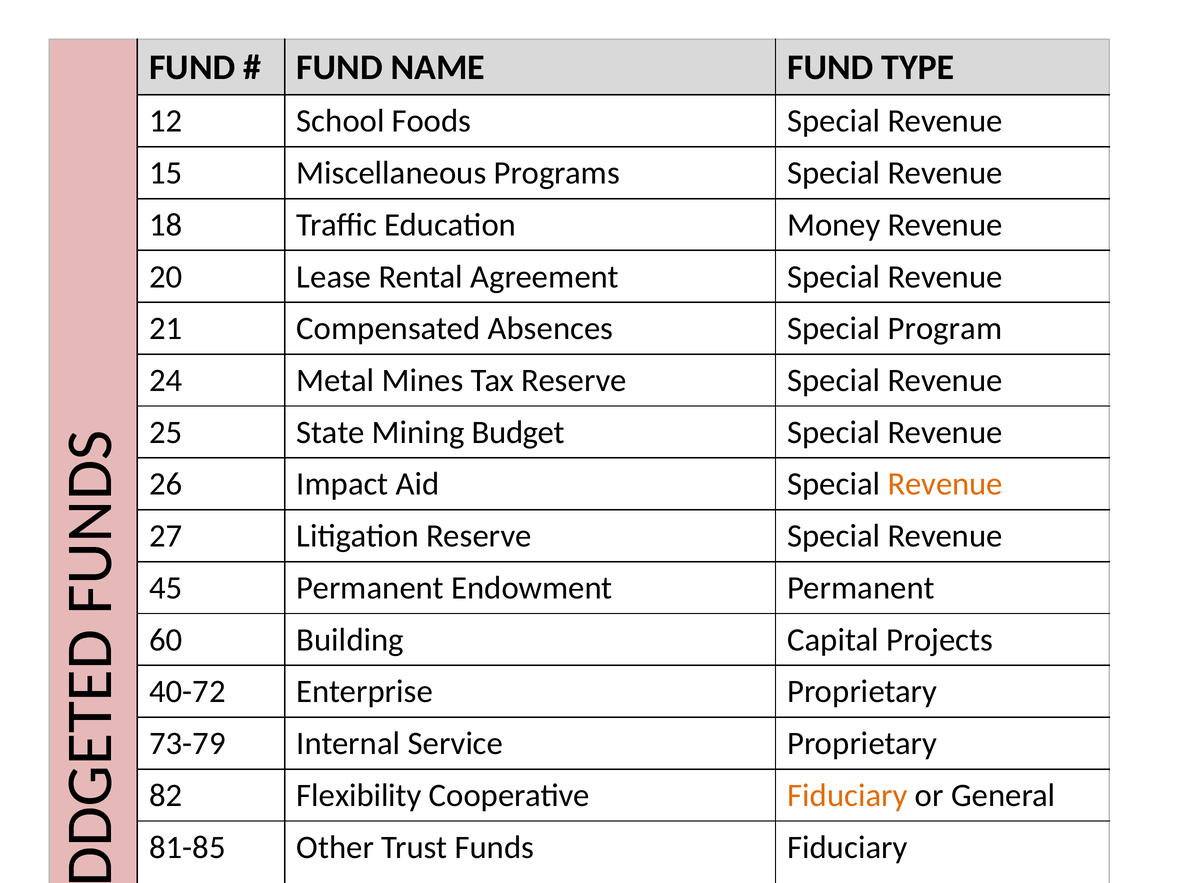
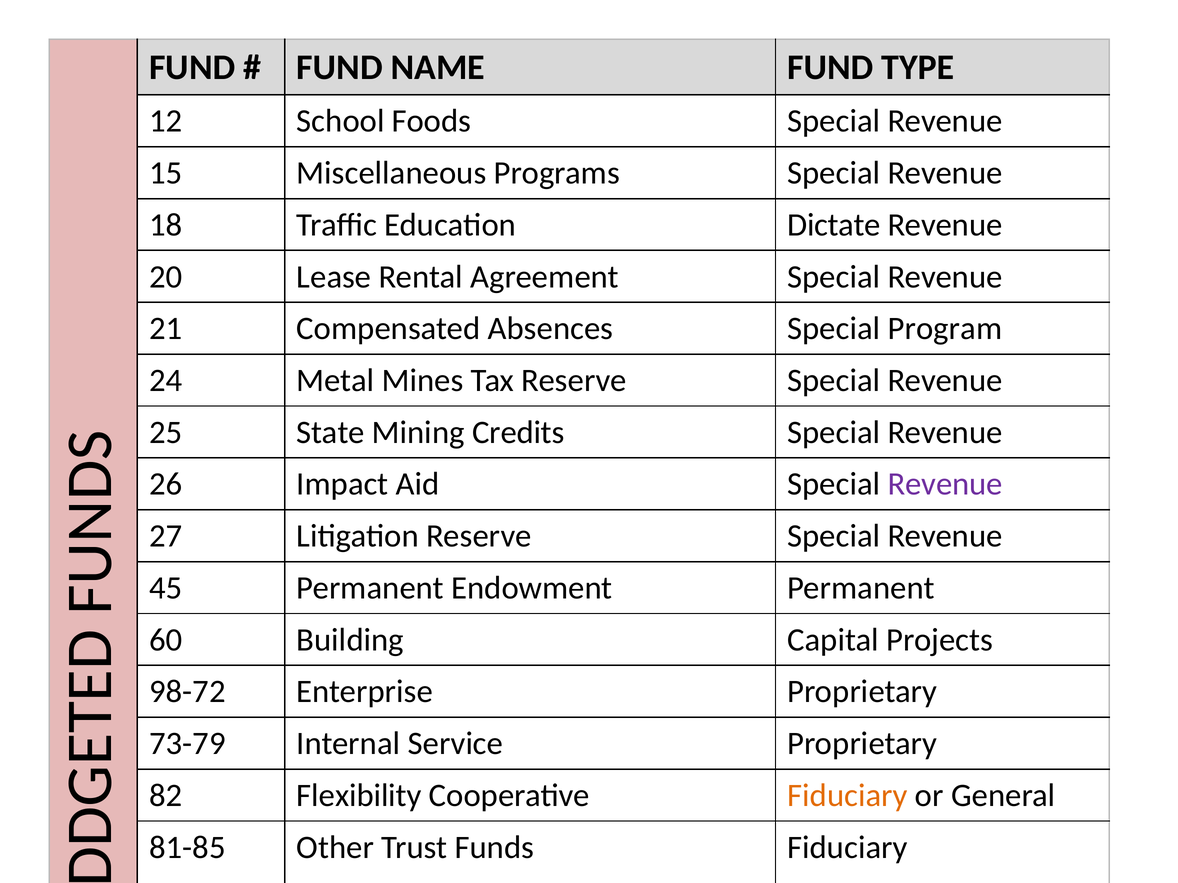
Money: Money -> Dictate (834, 225)
Budget: Budget -> Credits (518, 433)
Revenue colour: orange -> purple (945, 484)
40-72: 40-72 -> 98-72 (187, 692)
